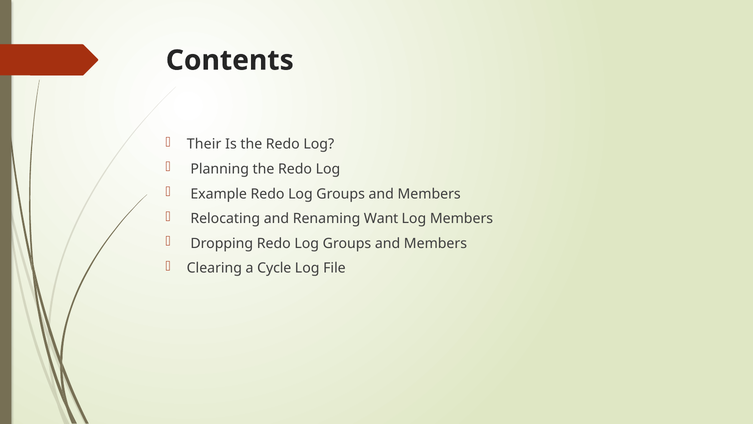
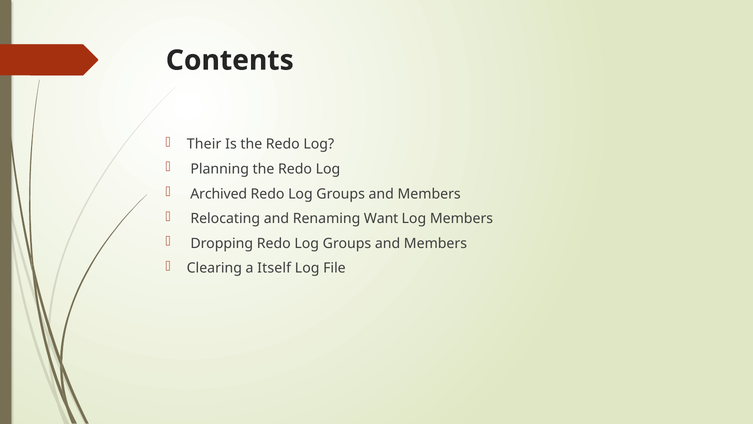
Example: Example -> Archived (219, 194)
Cycle: Cycle -> Itself (274, 268)
